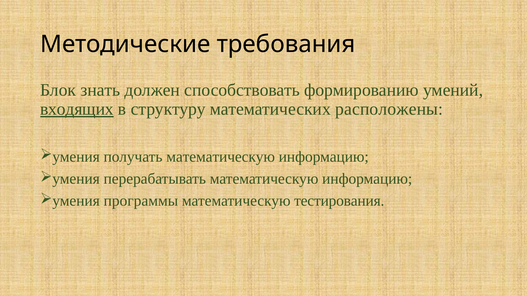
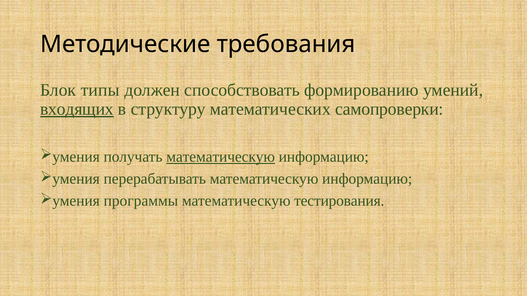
знать: знать -> типы (100, 90)
расположены: расположены -> самопроверки (389, 109)
математическую underline: none -> present (221, 157)
